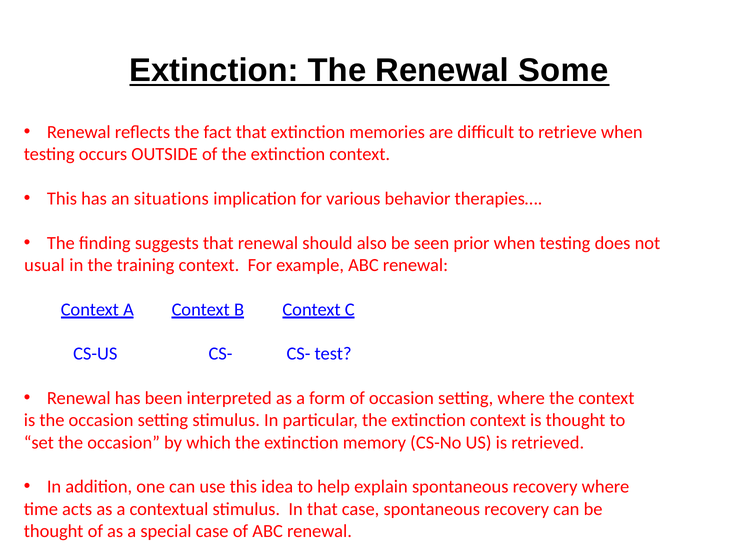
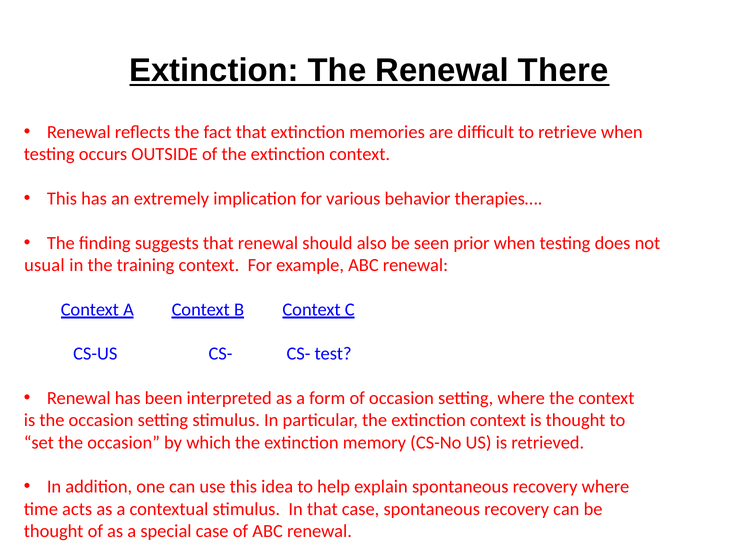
Some: Some -> There (563, 71)
situations: situations -> extremely (171, 199)
